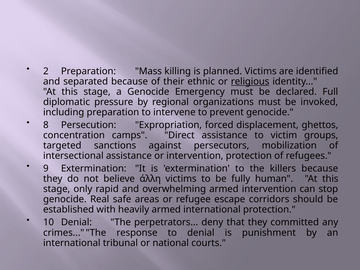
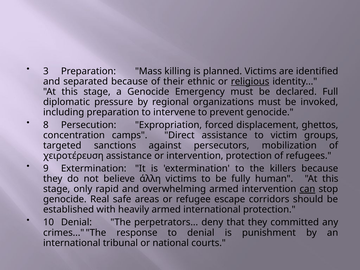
2: 2 -> 3 (46, 71)
intersectional: intersectional -> χειροτέρευση (73, 156)
can underline: none -> present (307, 189)
